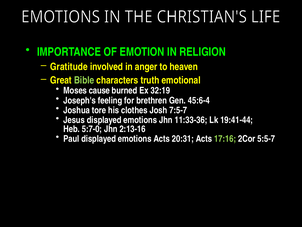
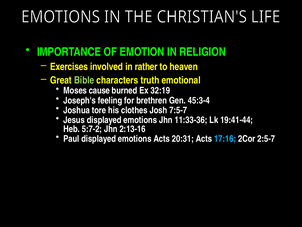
Gratitude: Gratitude -> Exercises (69, 67)
anger: anger -> rather (146, 67)
45:6-4: 45:6-4 -> 45:3-4 (199, 100)
5:7-0: 5:7-0 -> 5:7-2 (92, 129)
17:16 colour: light green -> light blue (225, 138)
5:5-7: 5:5-7 -> 2:5-7 (266, 138)
